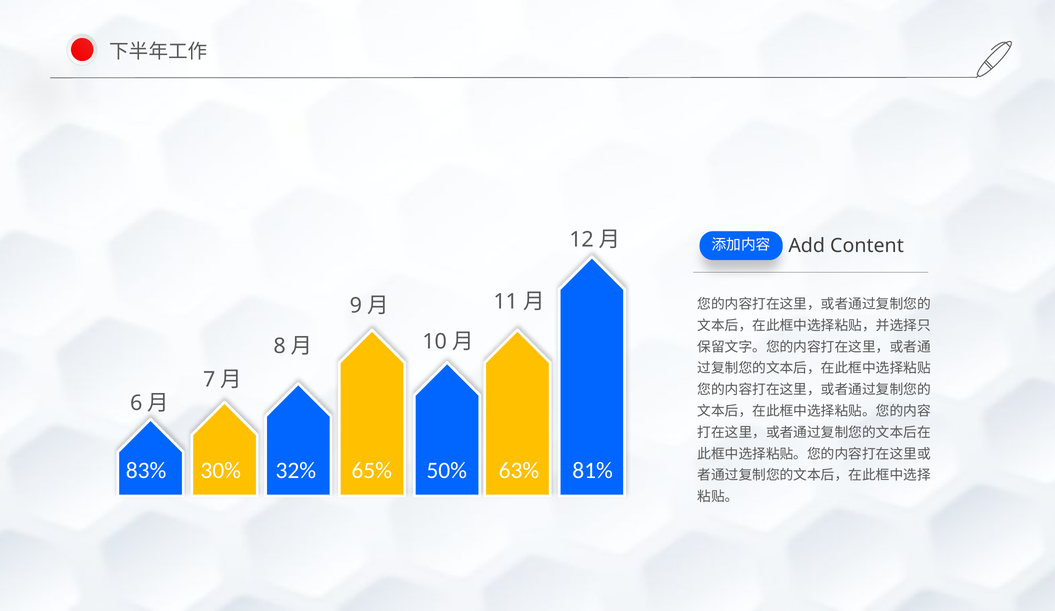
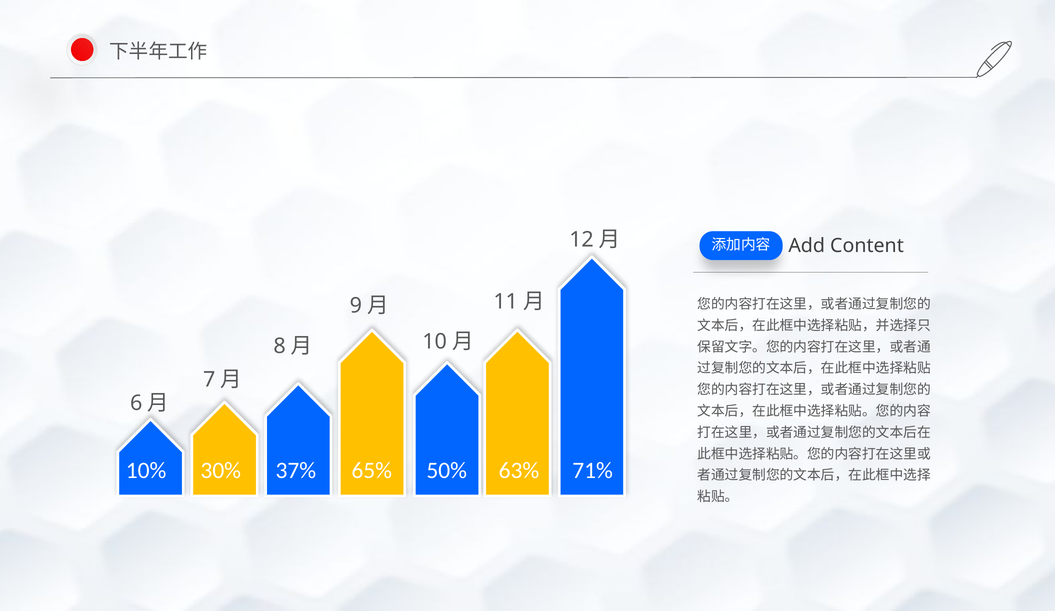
83%: 83% -> 10% (146, 471)
32%: 32% -> 37% (296, 471)
81%: 81% -> 71% (593, 471)
